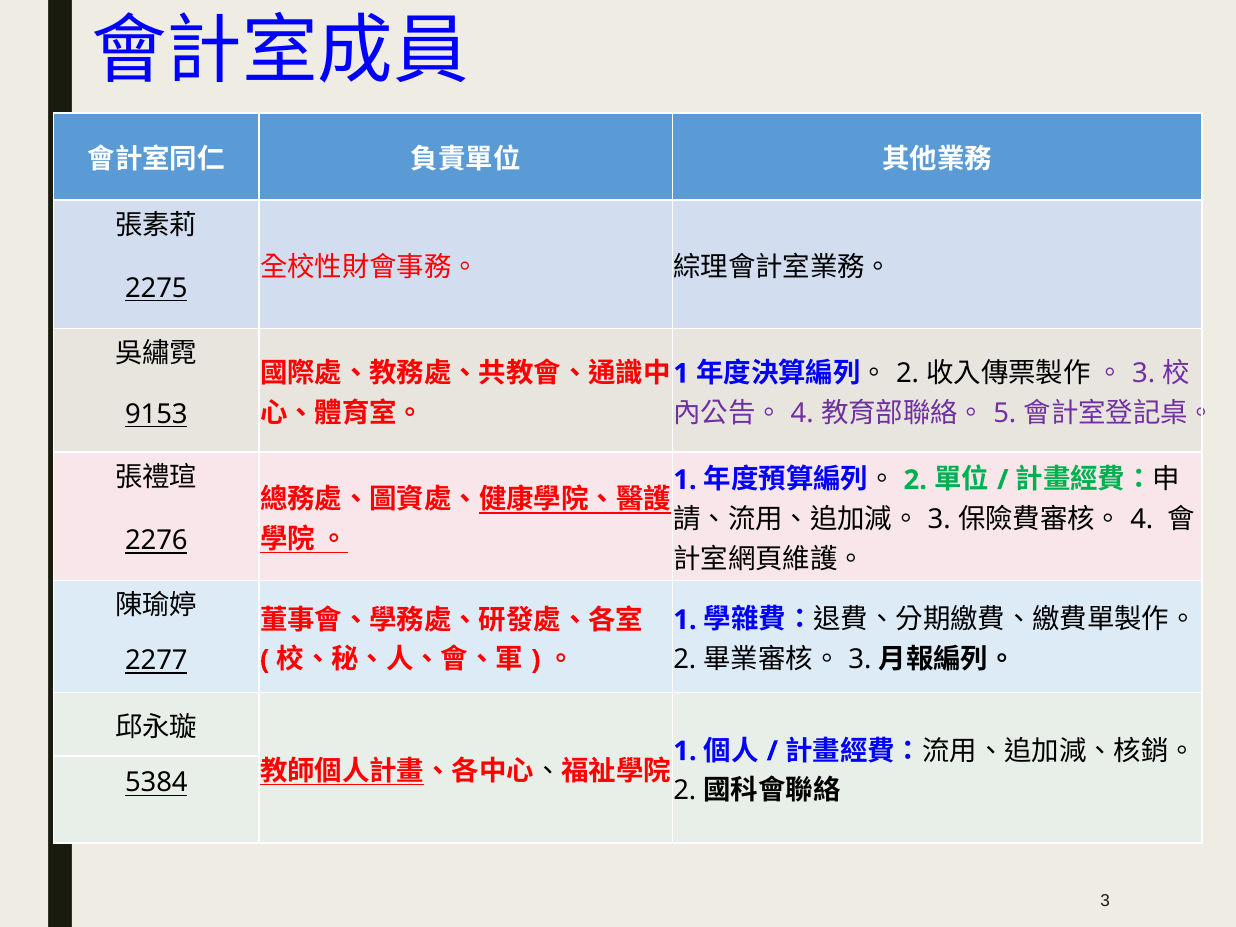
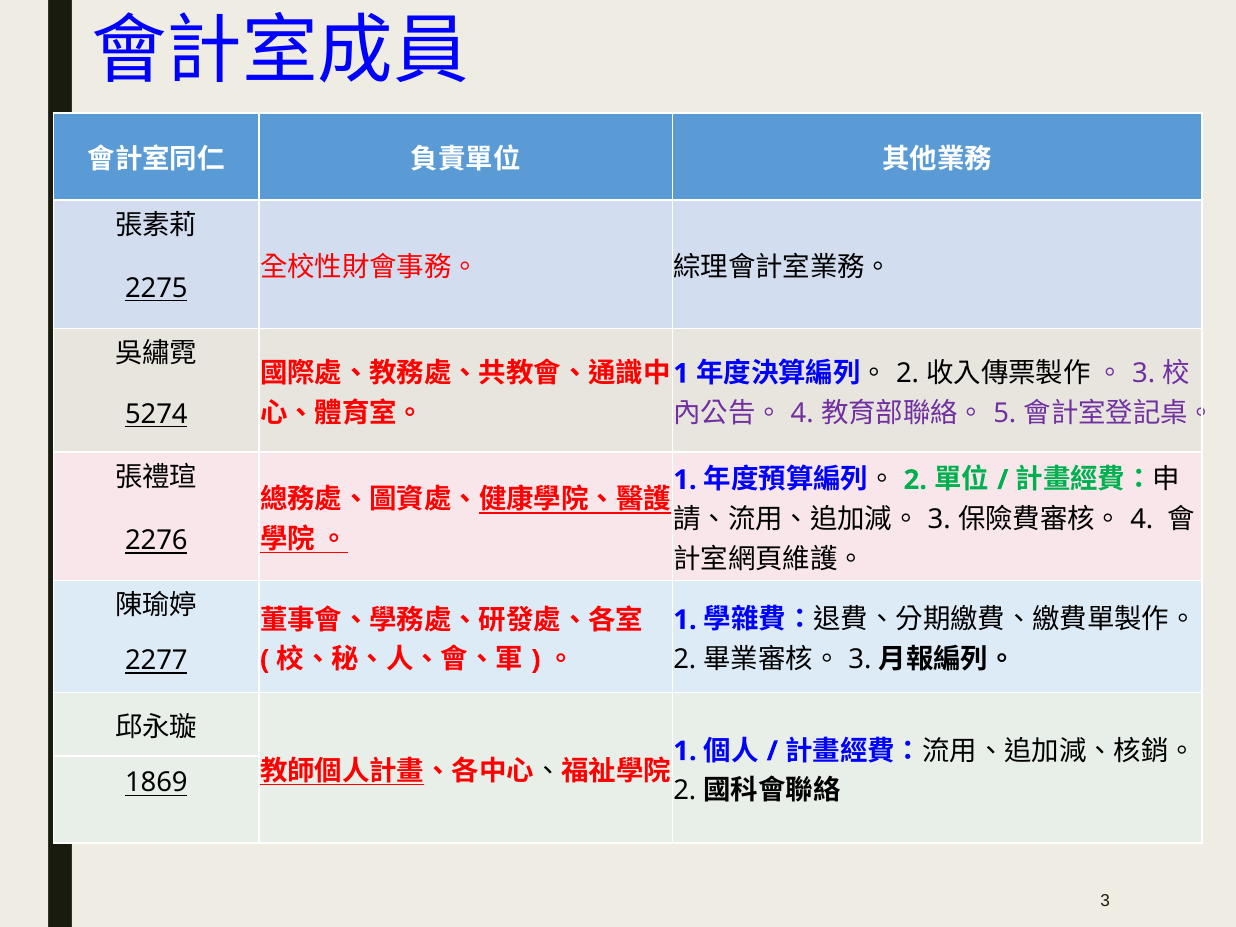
9153: 9153 -> 5274 (156, 414)
5384: 5384 -> 1869 (156, 783)
